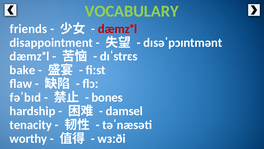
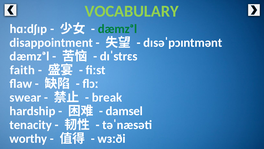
friends: friends -> hɑːdʃɪp (28, 29)
dæmzᵊl colour: red -> green (117, 29)
bake: bake -> faith (22, 70)
fəˈbɪd: fəˈbɪd -> swear (25, 97)
bones: bones -> break (107, 97)
